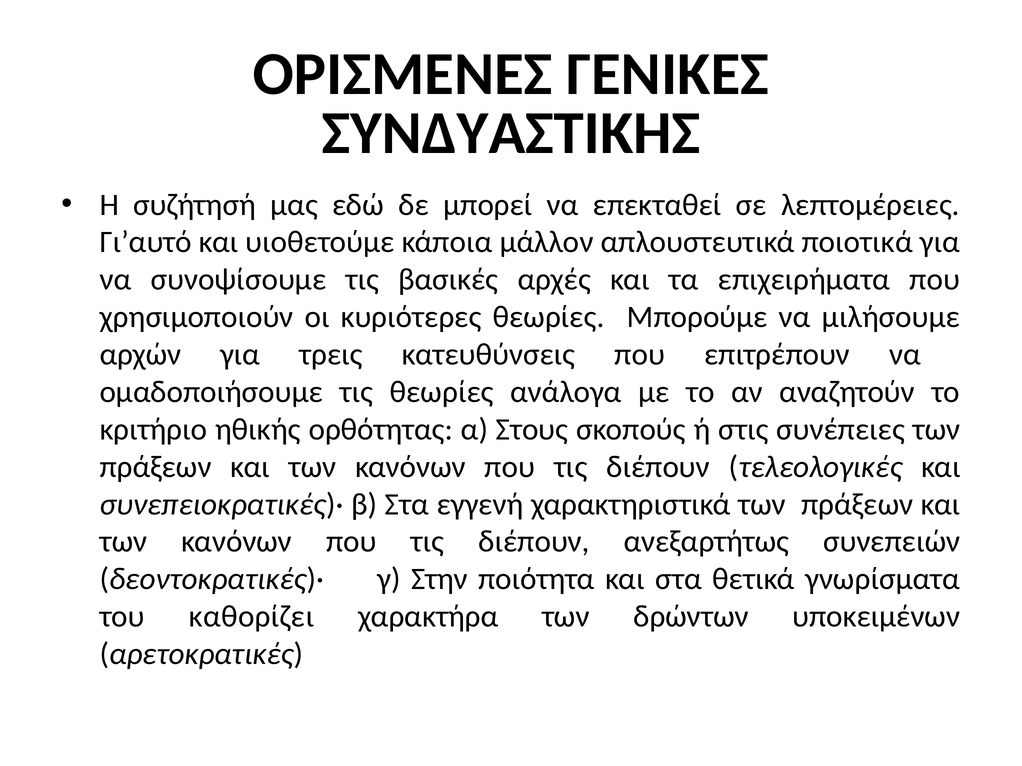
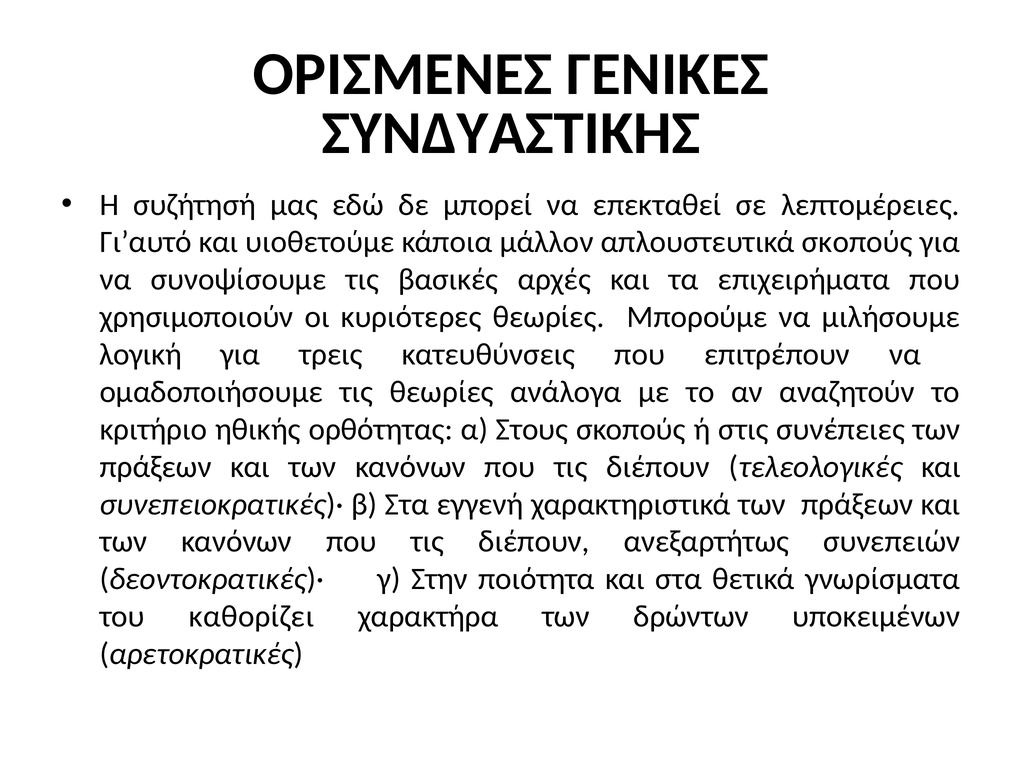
απλουστευτικά ποιοτικά: ποιοτικά -> σκοπούς (857, 242)
αρχών: αρχών -> λογική (140, 355)
